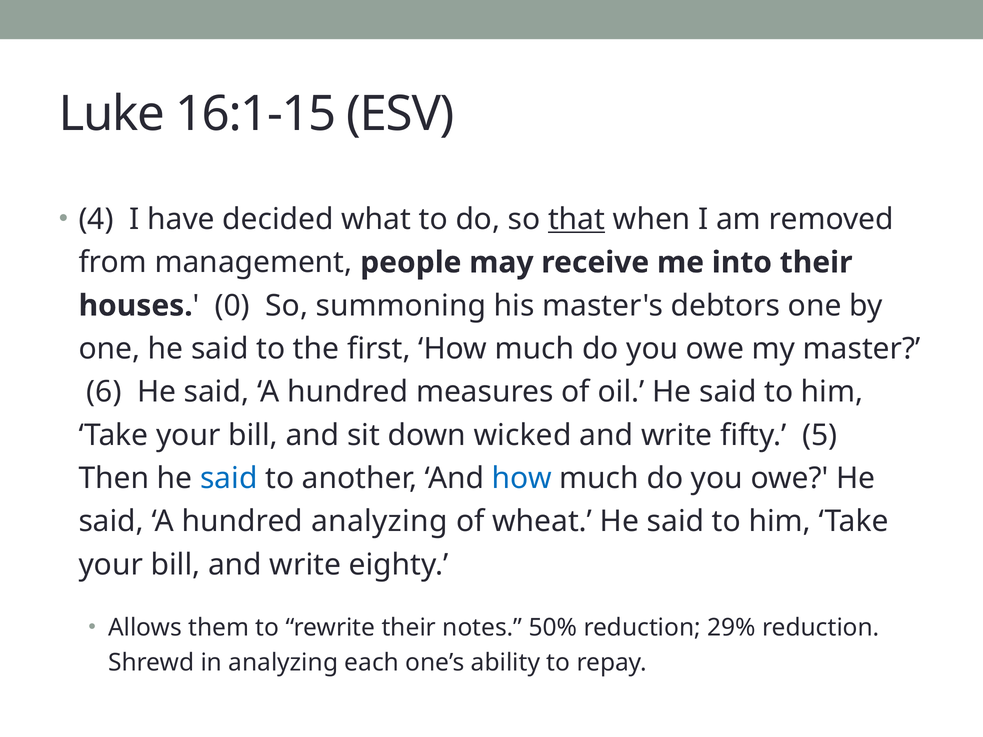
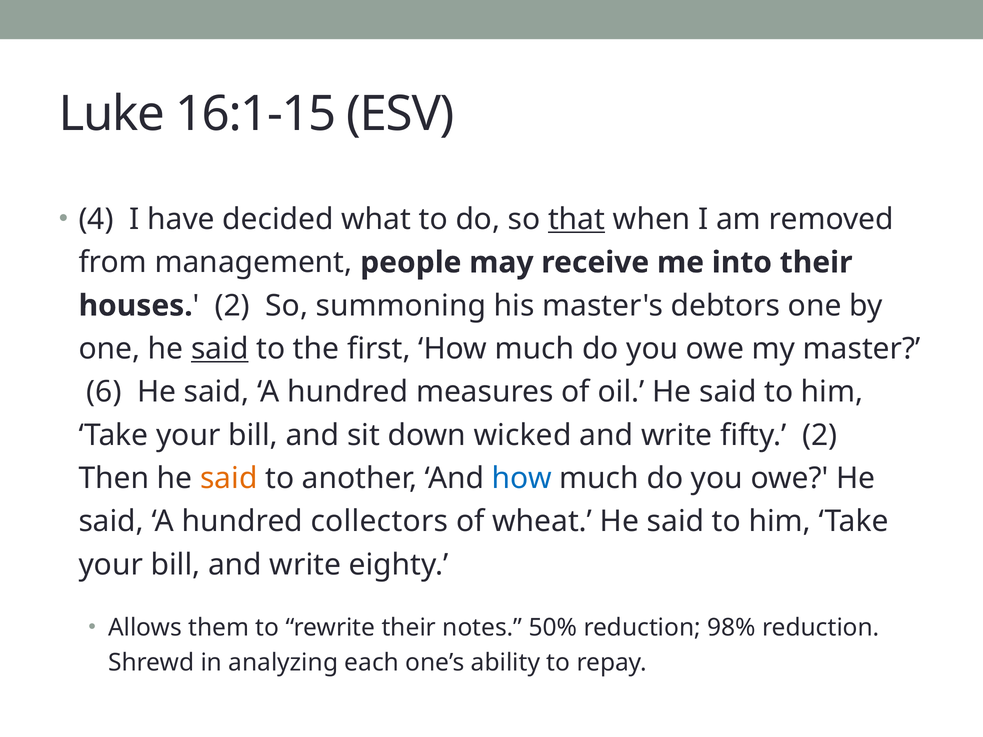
0: 0 -> 2 (232, 306)
said underline: none -> present (220, 349)
fifty 5: 5 -> 2 (820, 435)
said colour: blue -> orange (229, 479)
hundred analyzing: analyzing -> collectors (379, 522)
29%: 29% -> 98% (731, 628)
